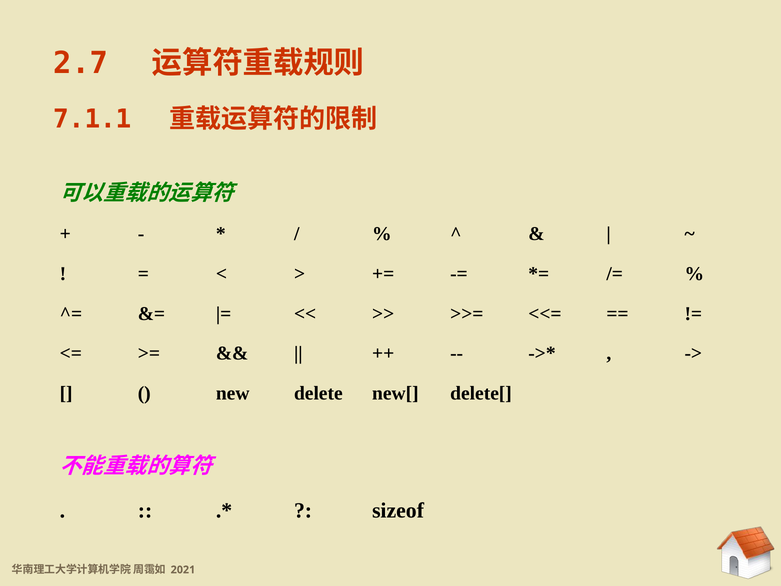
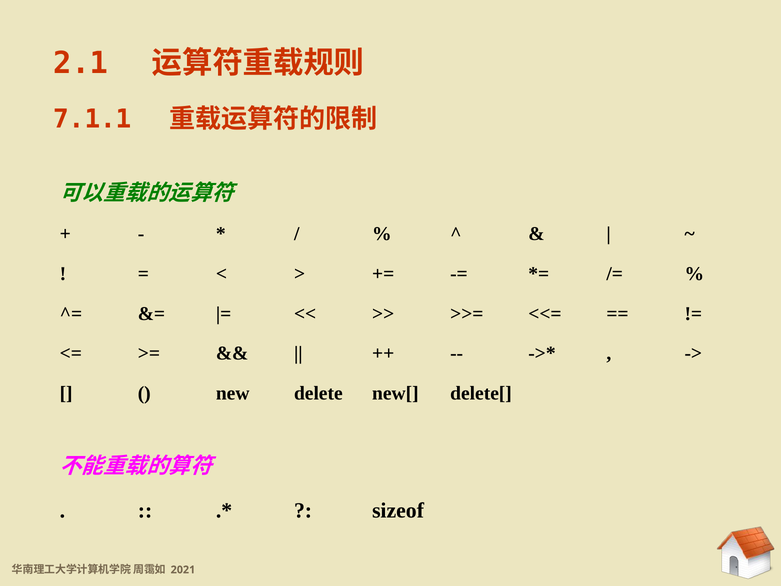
2.7: 2.7 -> 2.1 (81, 63)
